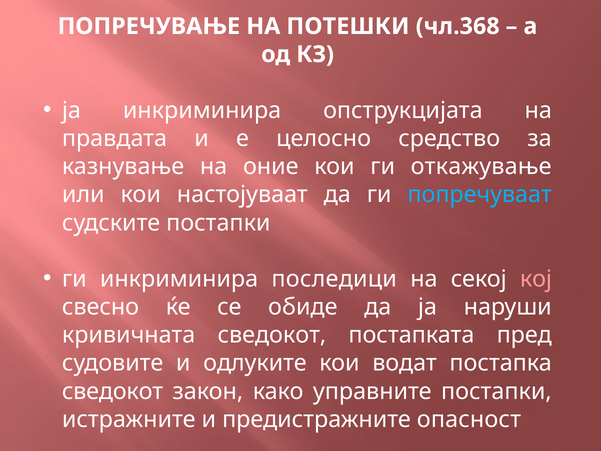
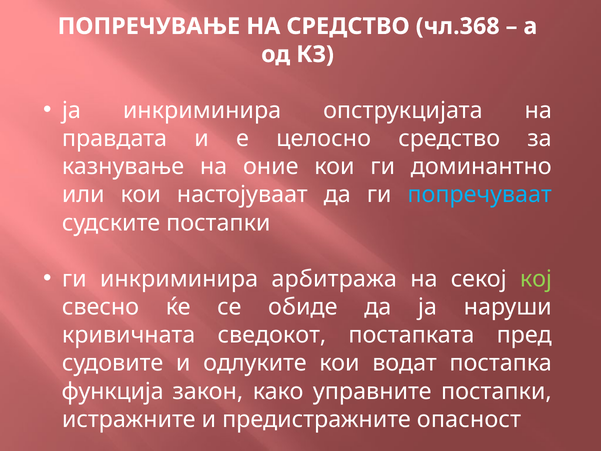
НА ПОТЕШКИ: ПОТЕШКИ -> СРЕДСТВО (348, 26)
откажување: откажување -> доминантно (481, 167)
последици: последици -> арбитража (334, 279)
кој colour: pink -> light green (536, 279)
сведокот: сведокот -> функција (113, 391)
